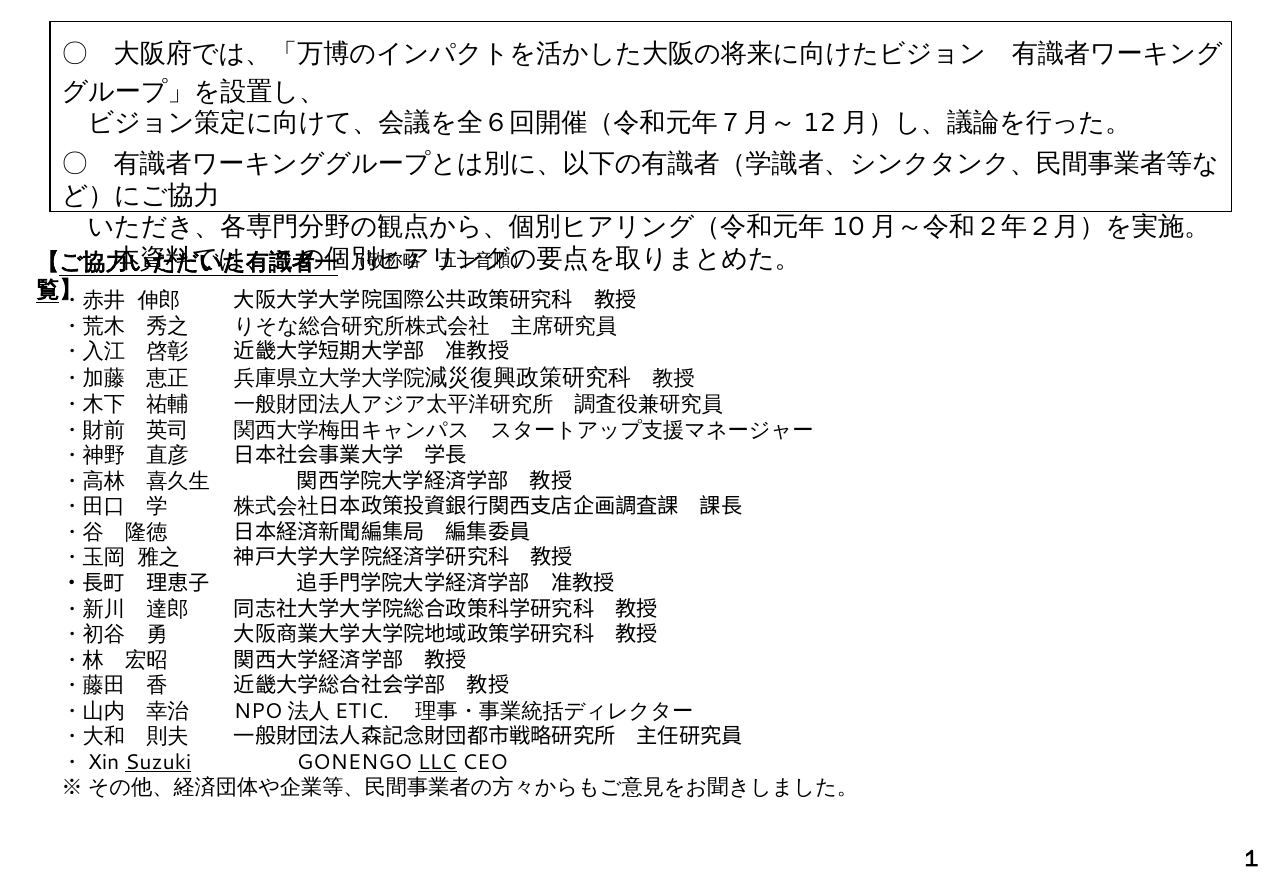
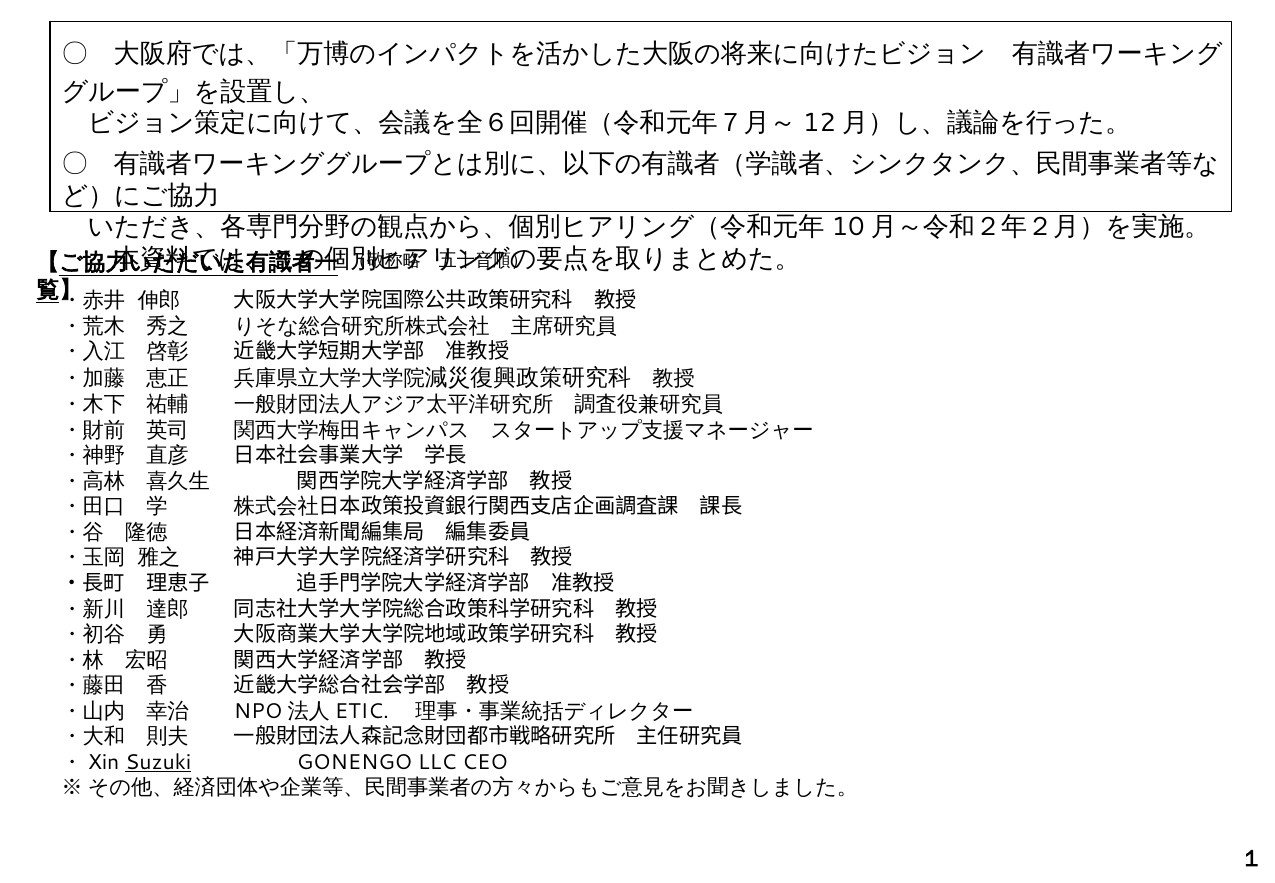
LLC underline: present -> none (437, 762)
